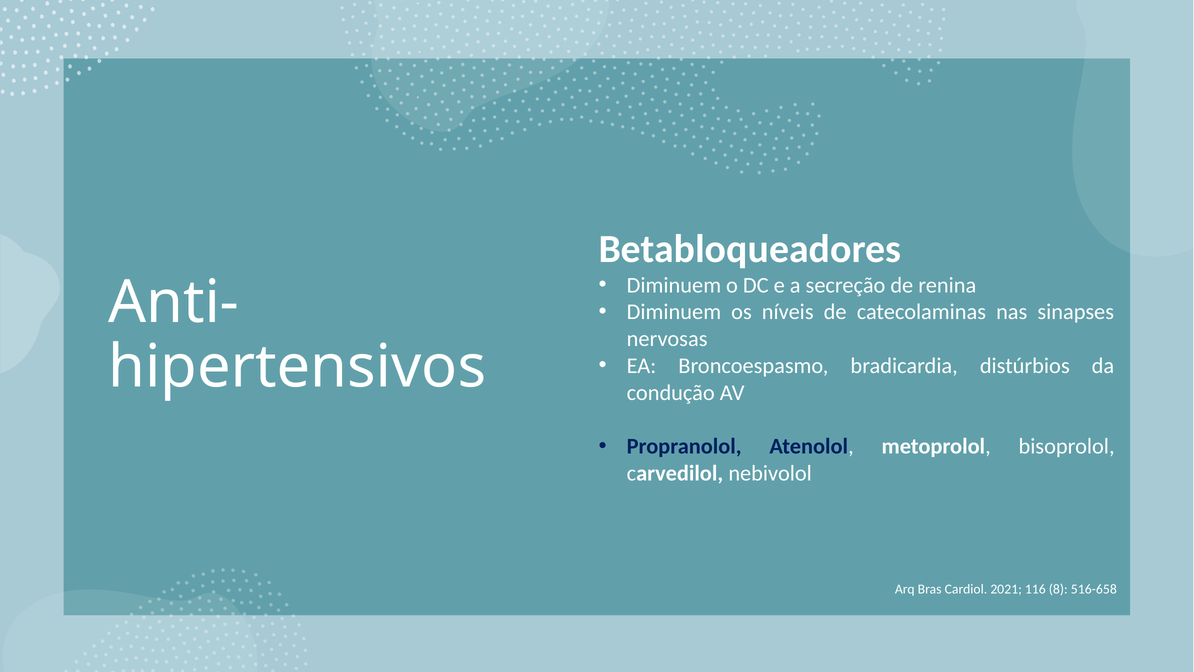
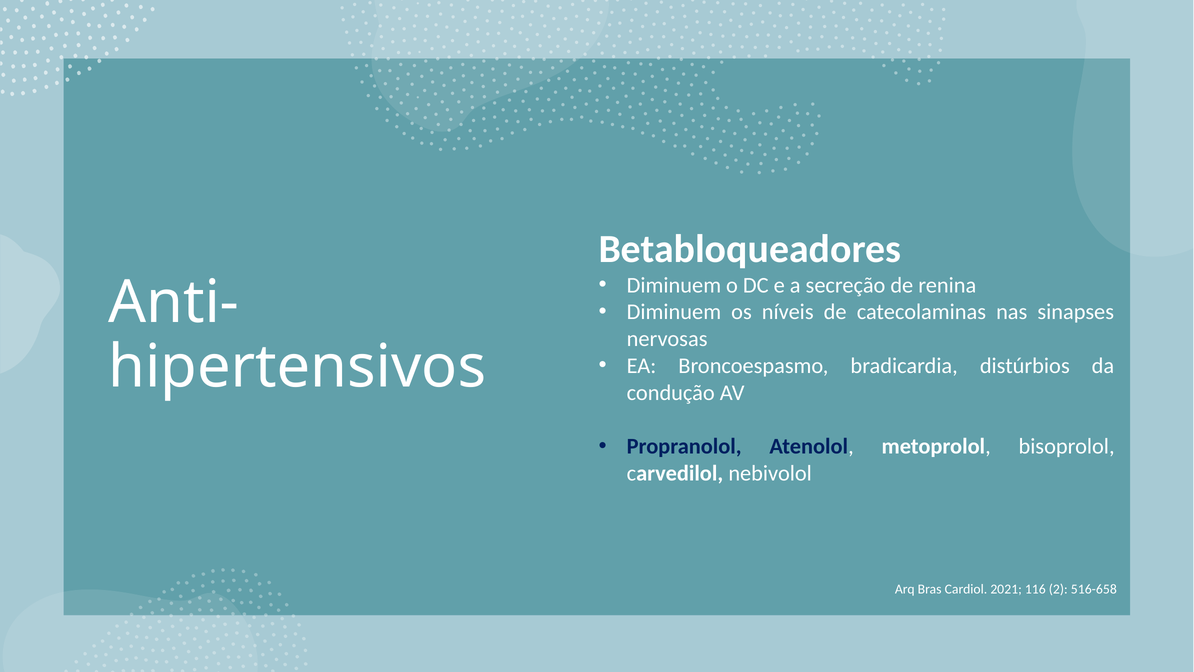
8: 8 -> 2 (1058, 589)
